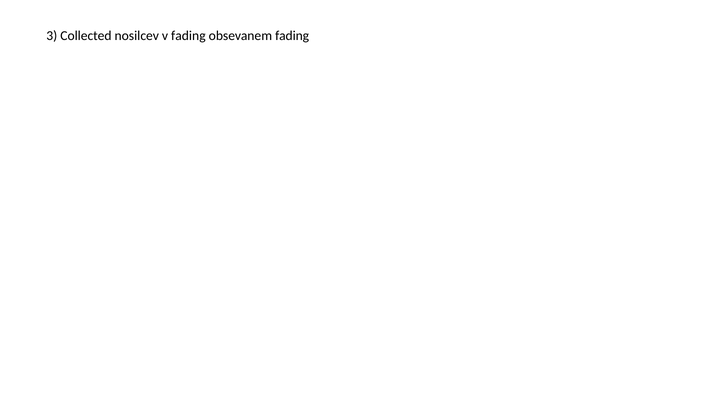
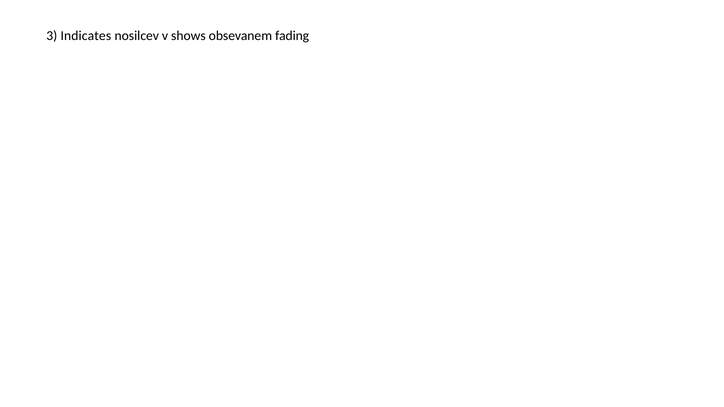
Collected: Collected -> Indicates (86, 36)
v fading: fading -> shows (188, 36)
